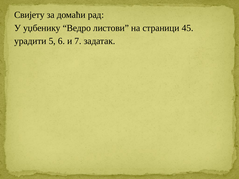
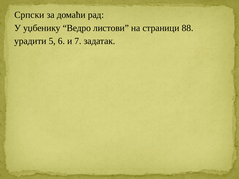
Свијету: Свијету -> Српски (29, 15)
45: 45 -> 88 (188, 28)
